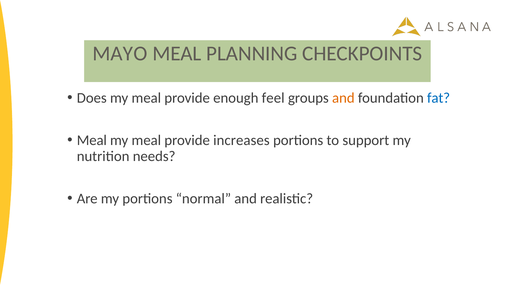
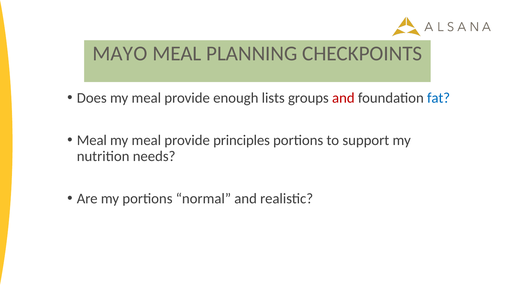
feel: feel -> lists (273, 98)
and colour: orange -> red (343, 98)
increases: increases -> principles (242, 140)
